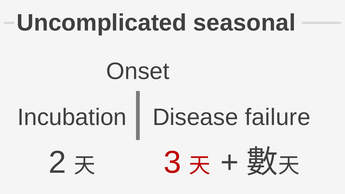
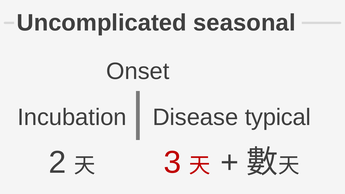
failure: failure -> typical (278, 117)
